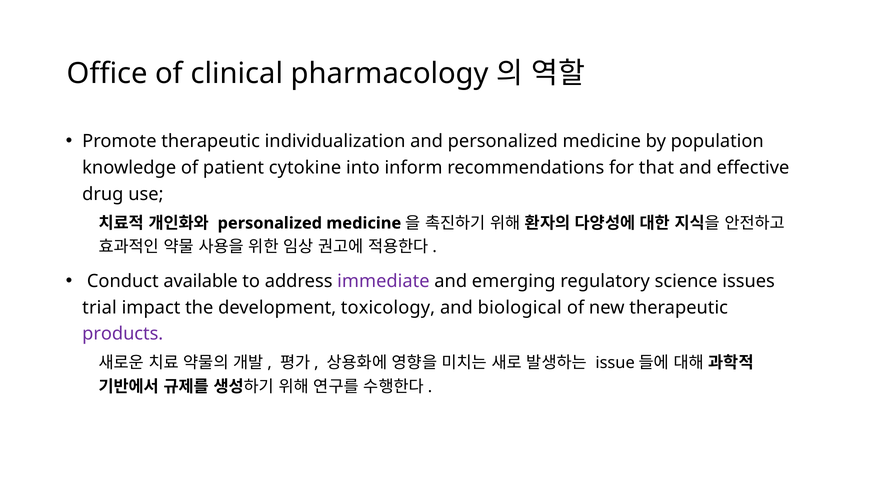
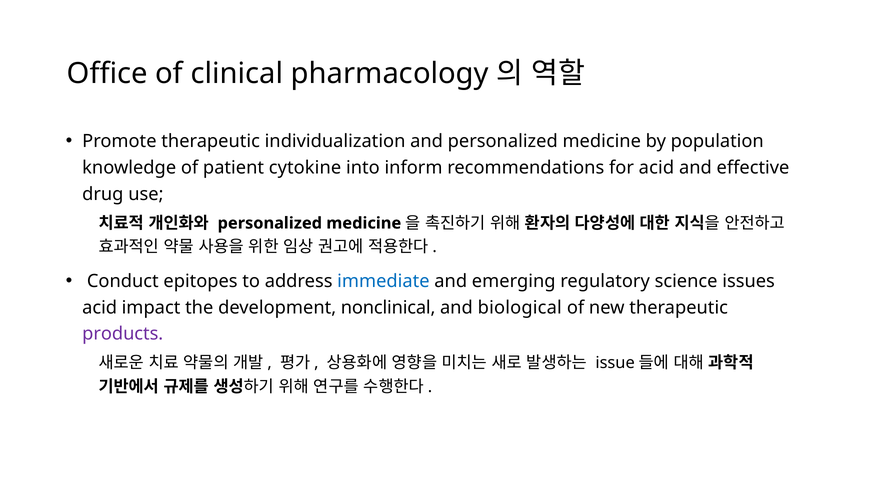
for that: that -> acid (656, 168)
available: available -> epitopes (201, 281)
immediate colour: purple -> blue (383, 281)
trial: trial -> acid (100, 307)
toxicology: toxicology -> nonclinical (388, 307)
